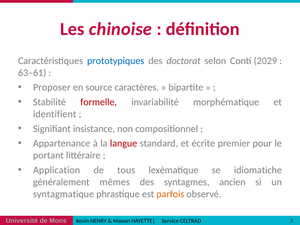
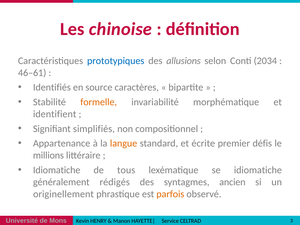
doctorat: doctorat -> allusions (184, 61)
2029: 2029 -> 2034 (265, 61)
63–61: 63–61 -> 46–61 (32, 73)
Proposer: Proposer -> Identifiés (52, 87)
formelle colour: red -> orange (99, 102)
insistance: insistance -> simplifiés (94, 129)
langue colour: red -> orange (124, 143)
pour: pour -> défis (262, 143)
portant: portant -> millions (48, 155)
Application: Application -> Idiomatiche (57, 170)
mêmes: mêmes -> rédigés (115, 182)
syntagmatique: syntagmatique -> originellement (63, 194)
